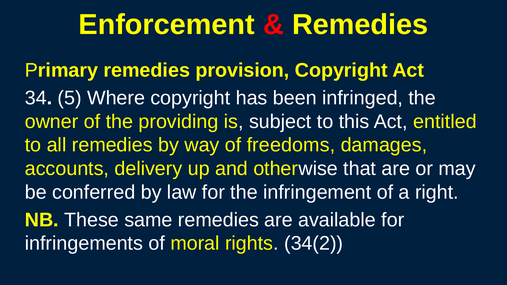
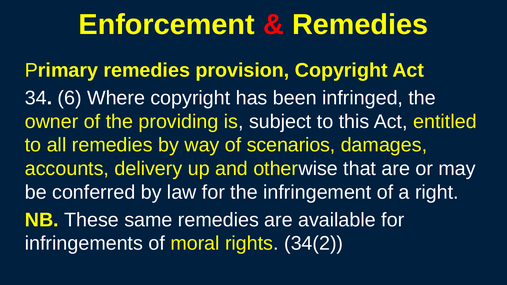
5: 5 -> 6 (70, 98)
freedoms: freedoms -> scenarios (291, 145)
